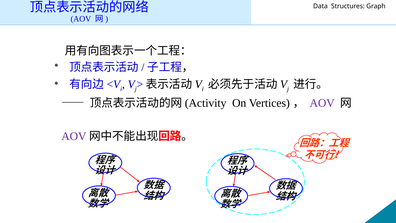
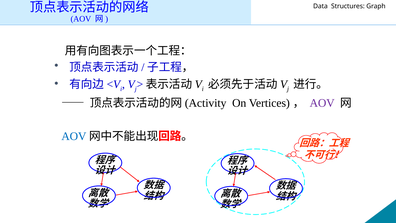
AOV colour: purple -> blue (74, 136)
